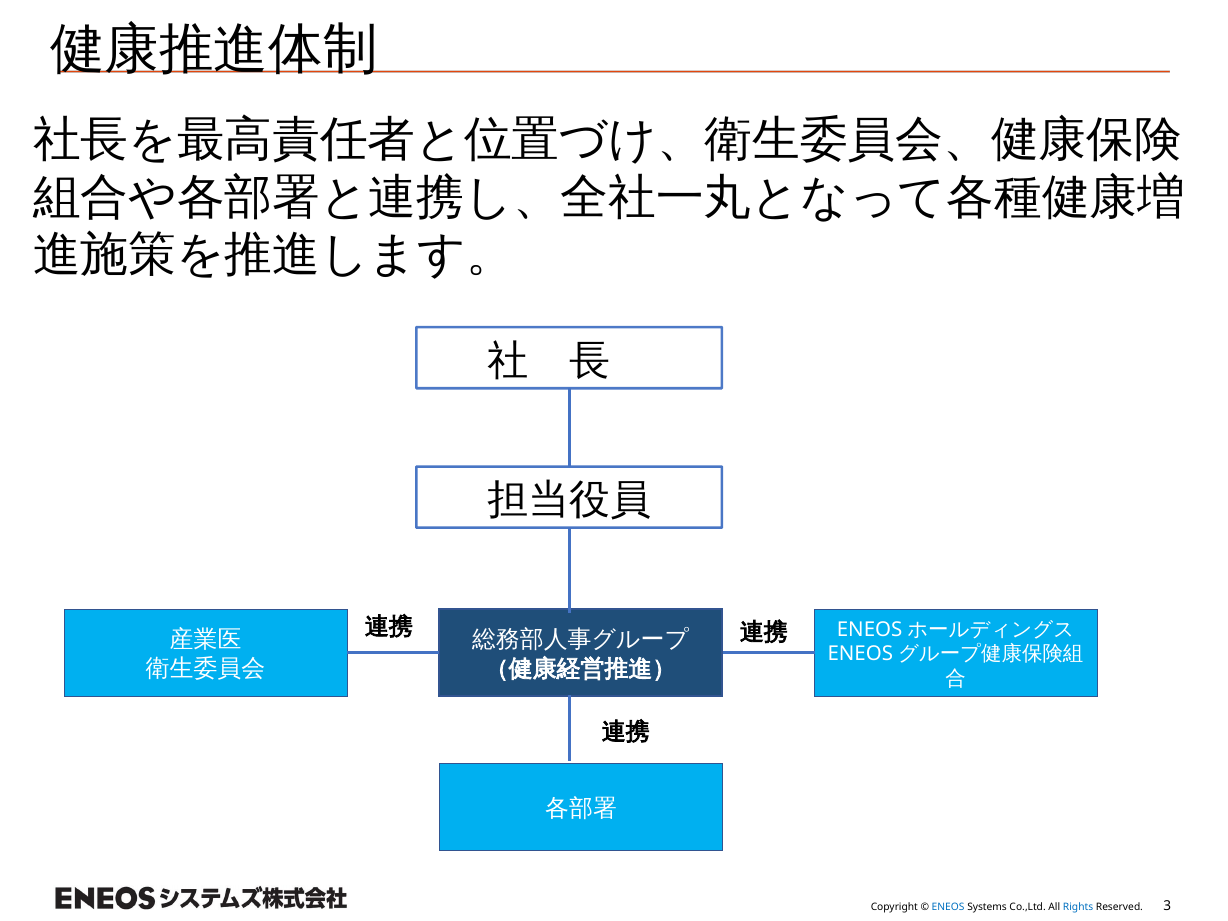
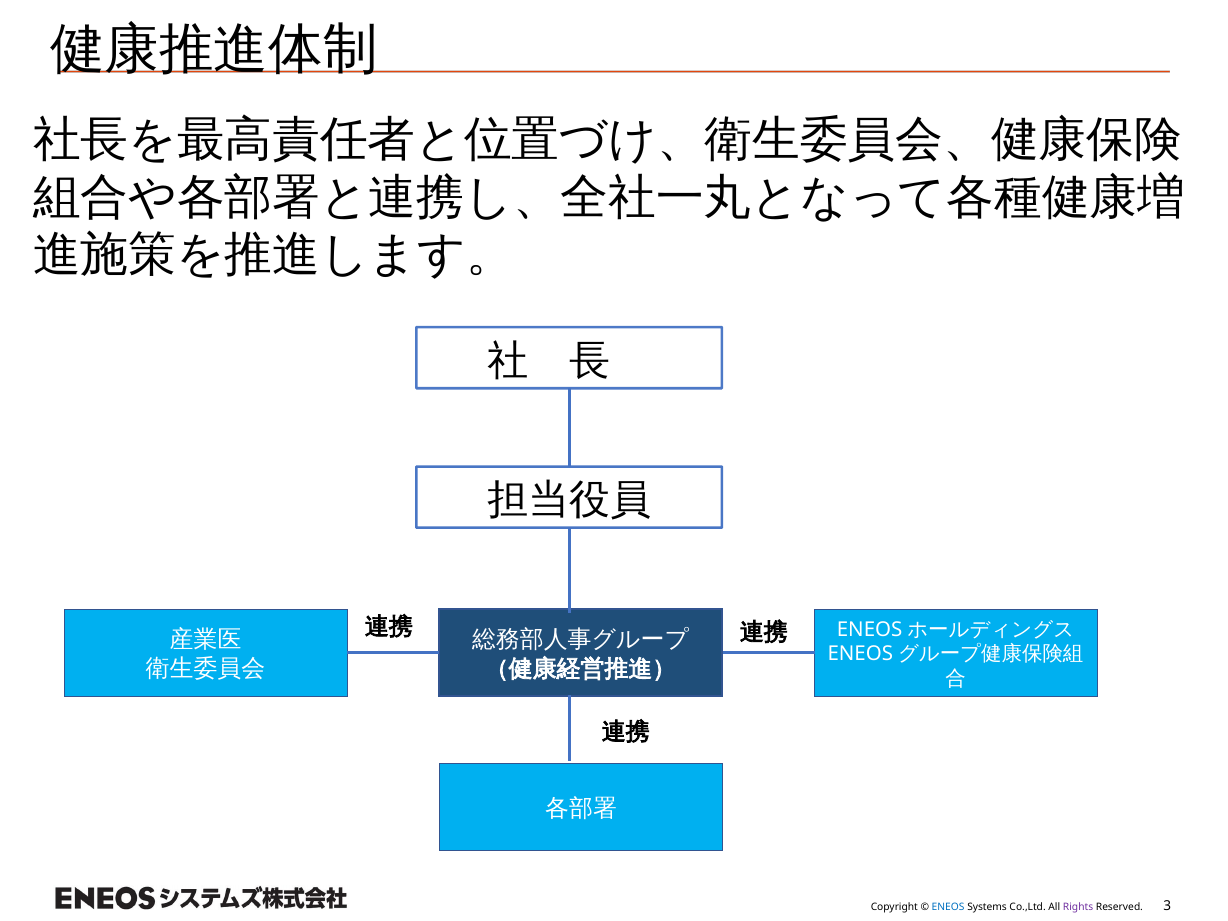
Rights colour: blue -> purple (1078, 907)
